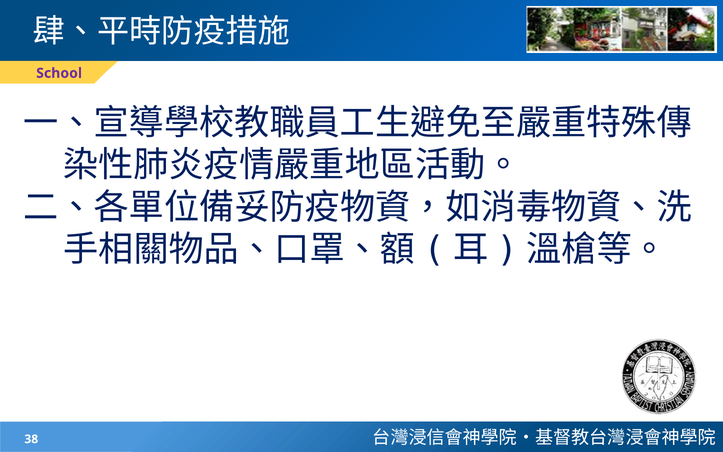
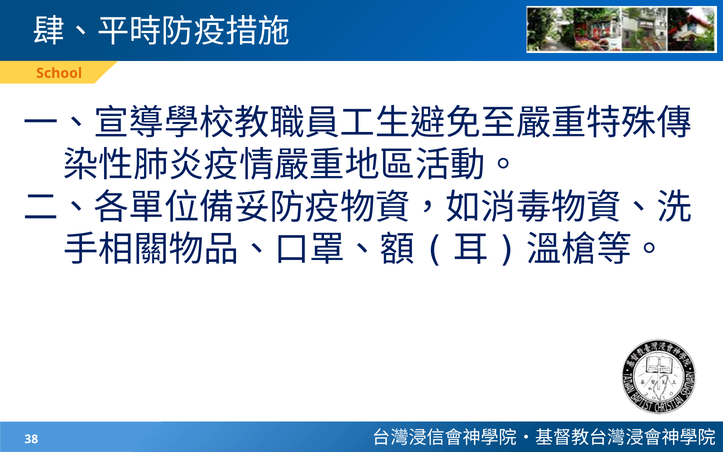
School colour: purple -> orange (59, 73)
